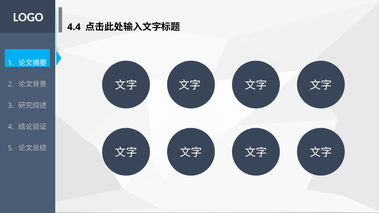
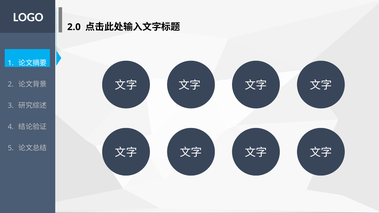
4.4: 4.4 -> 2.0 (74, 27)
